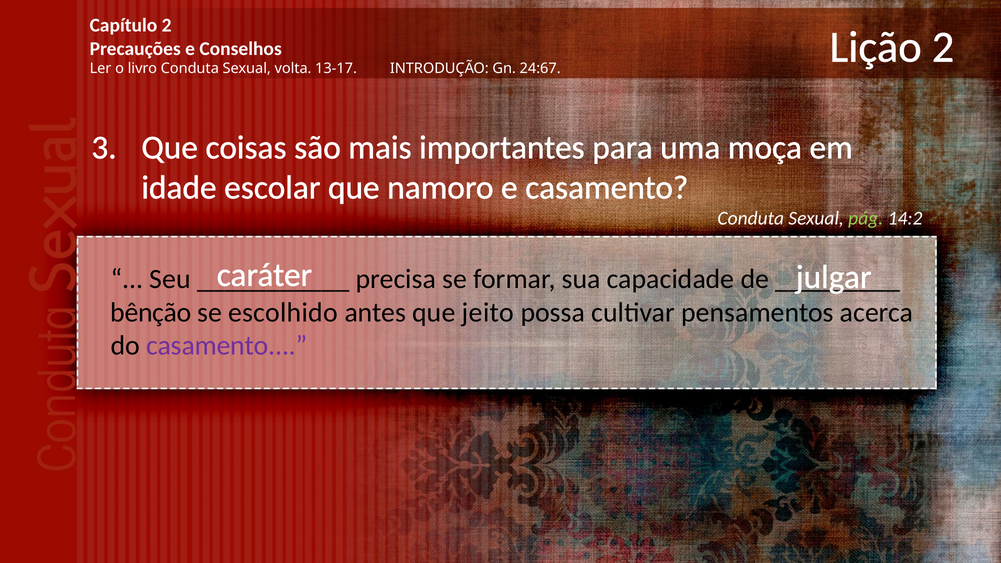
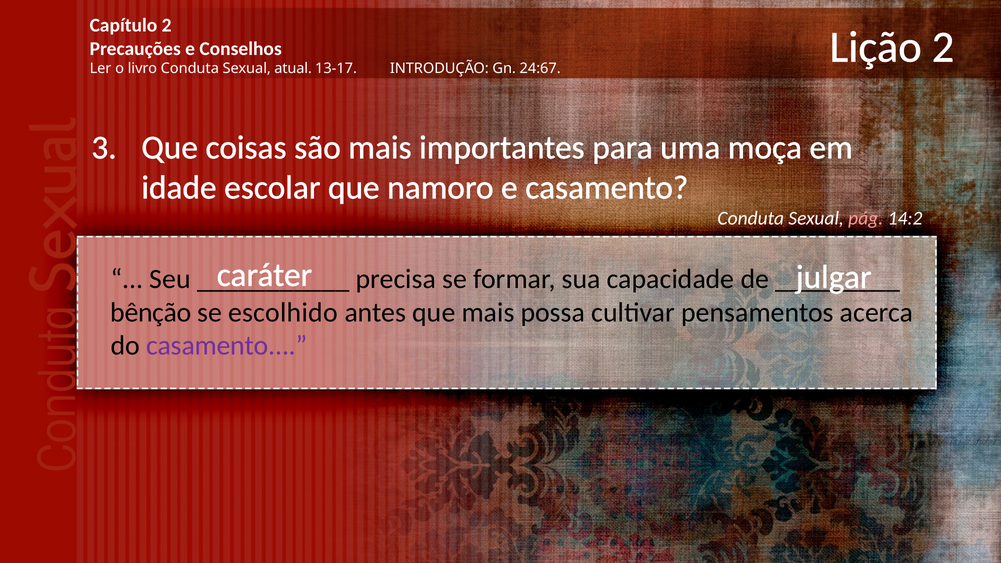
volta: volta -> atual (293, 69)
pág colour: light green -> pink (866, 218)
que jeito: jeito -> mais (488, 312)
